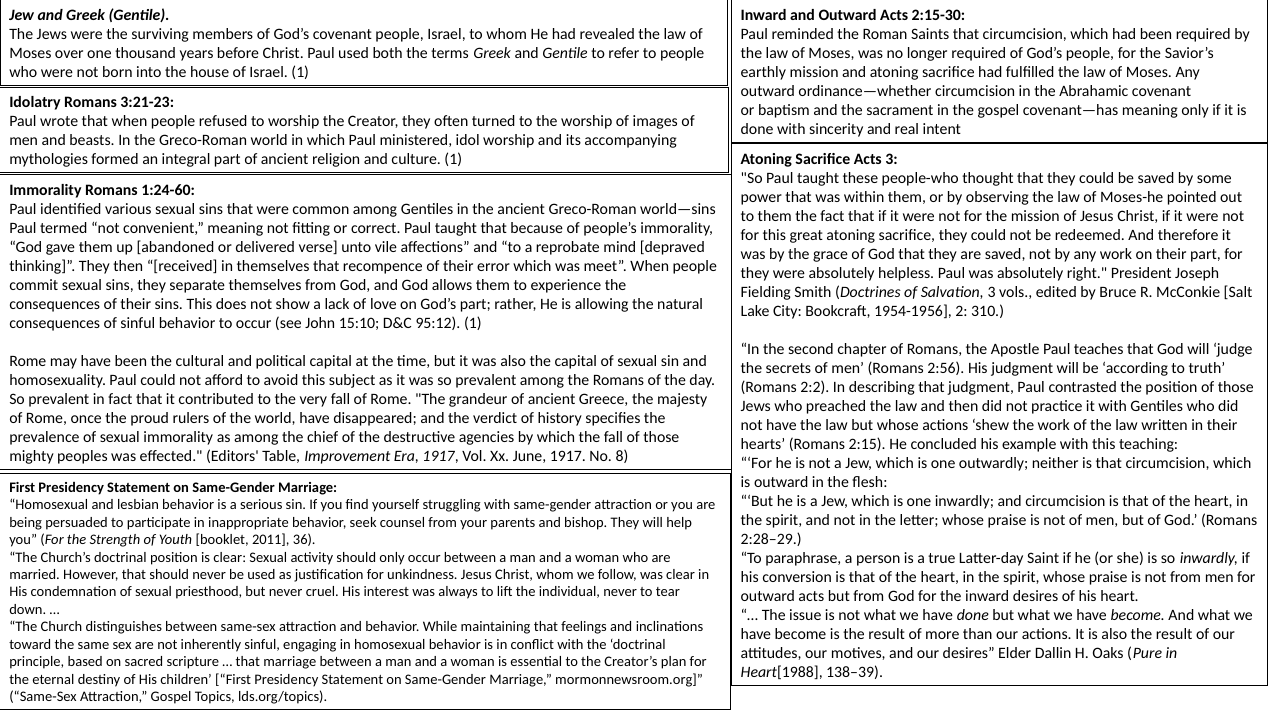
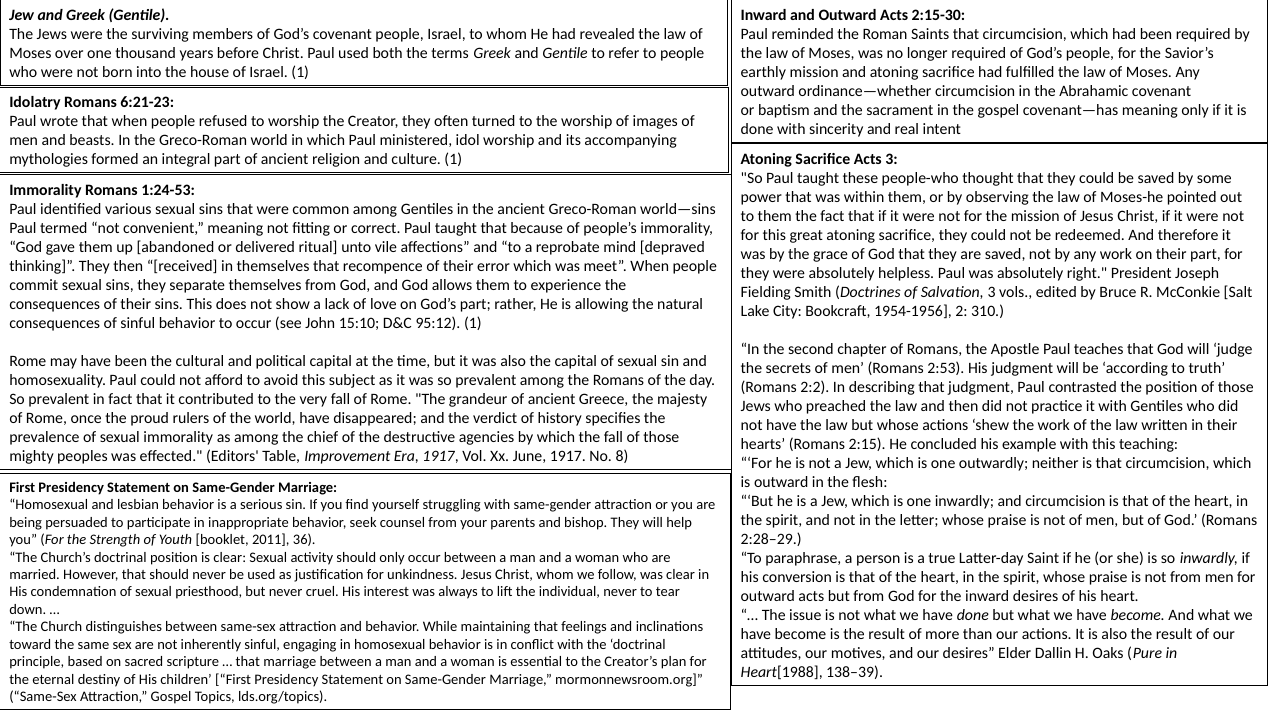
3:21-23: 3:21-23 -> 6:21-23 (147, 102)
1:24-60: 1:24-60 -> 1:24-53 (168, 190)
verse: verse -> ritual (318, 247)
2:56: 2:56 -> 2:53 (946, 368)
